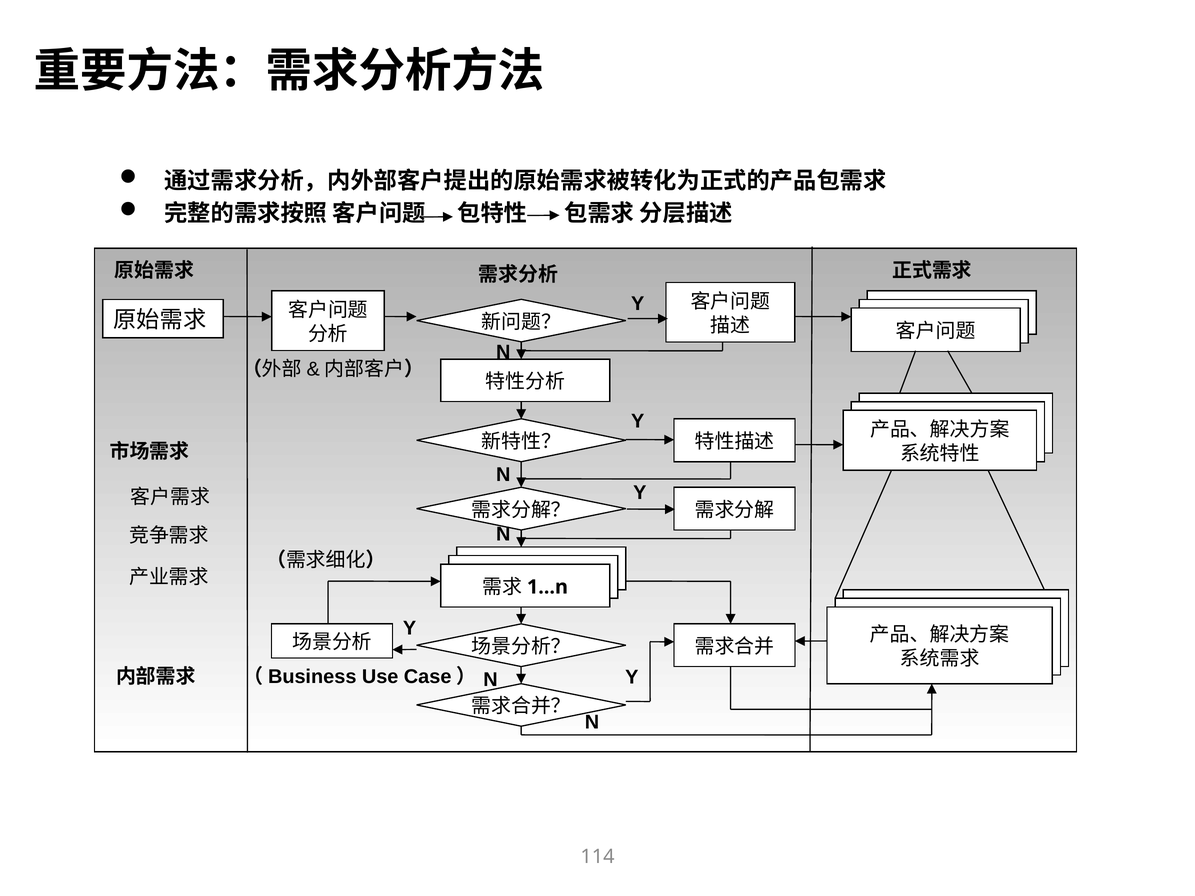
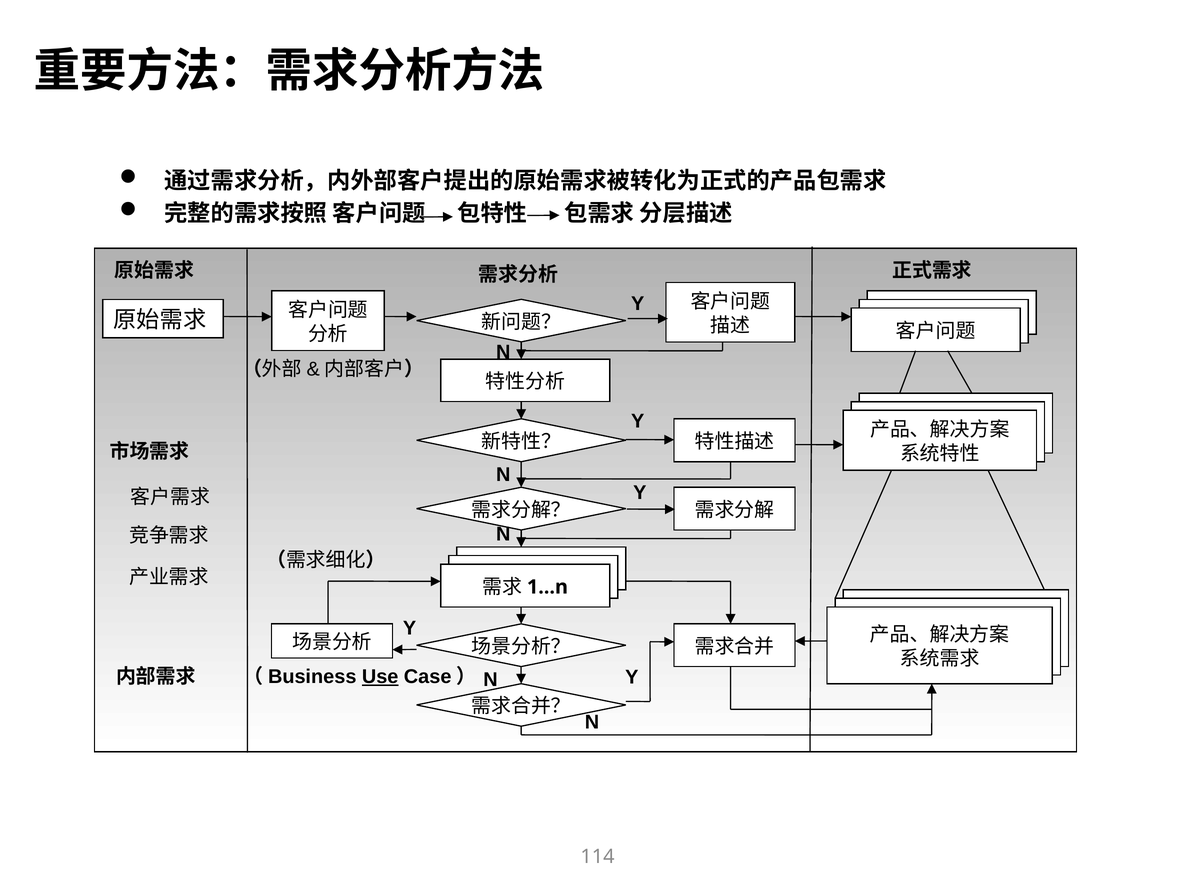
Use underline: none -> present (380, 677)
